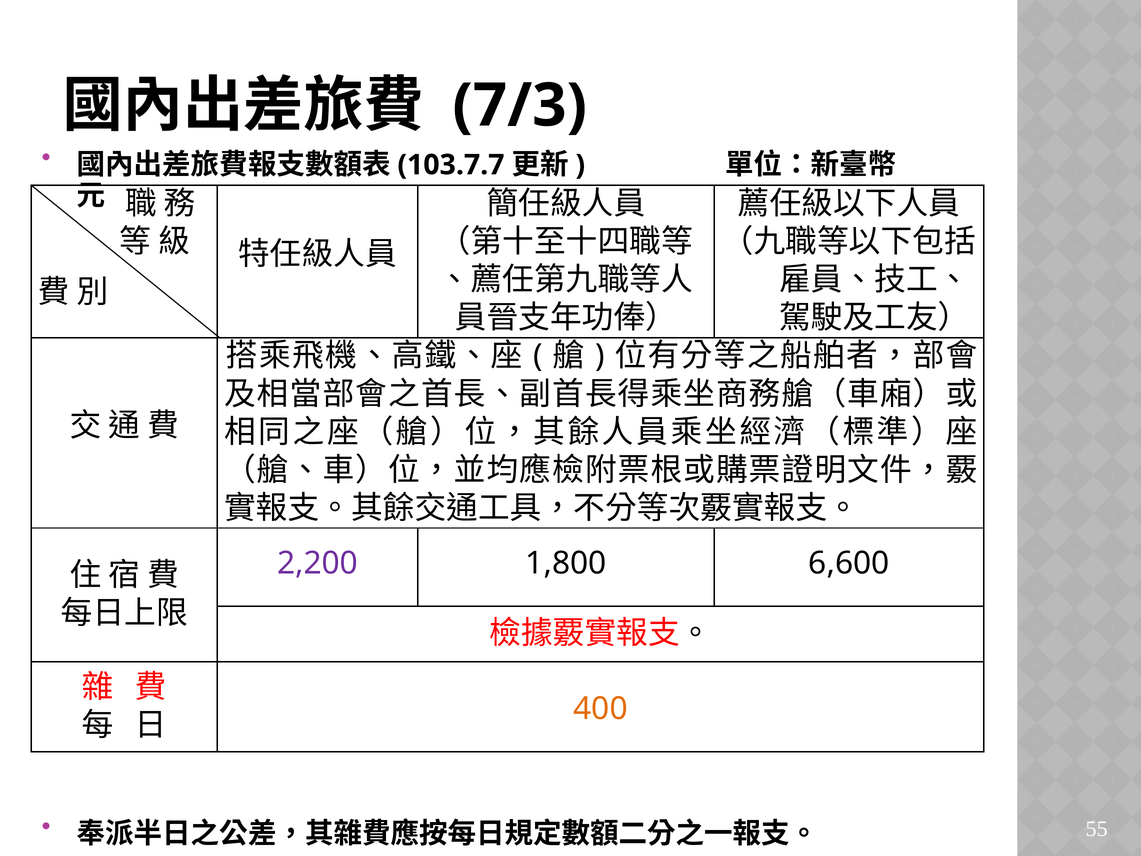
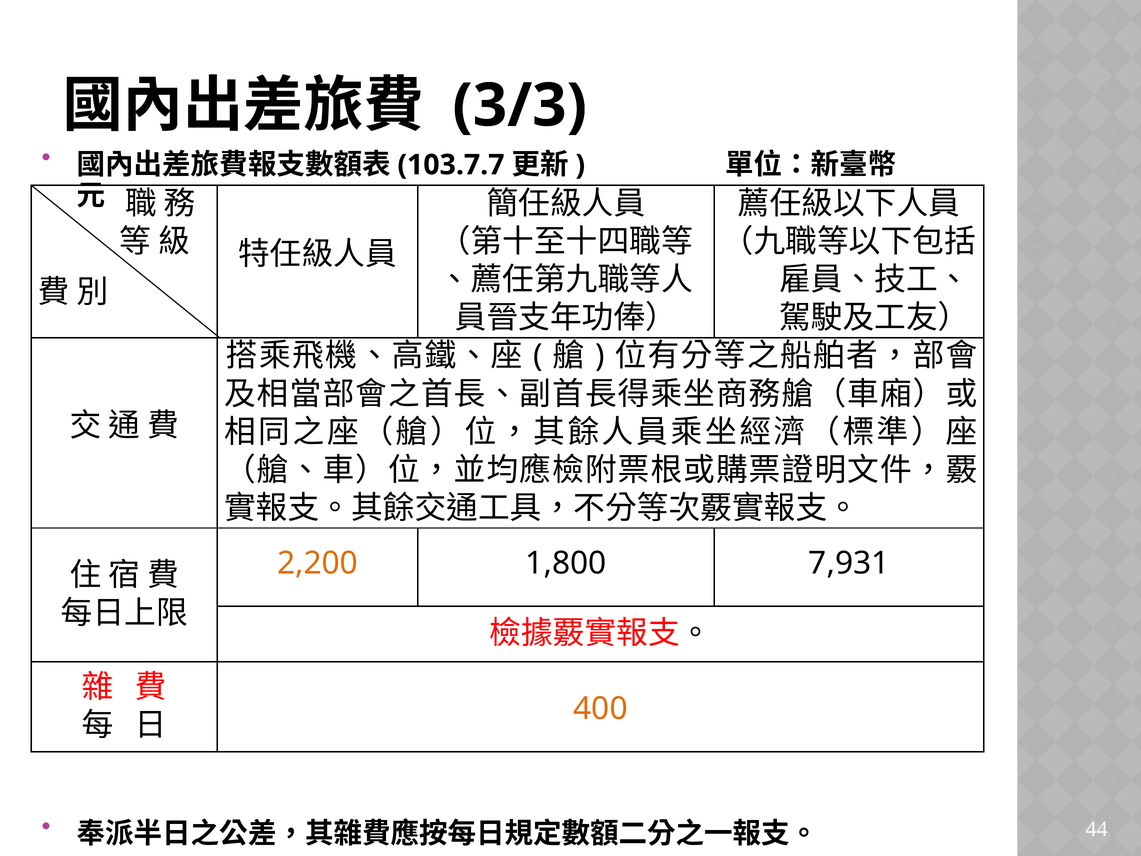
7/3: 7/3 -> 3/3 (520, 106)
2,200 colour: purple -> orange (318, 563)
6,600: 6,600 -> 7,931 (849, 563)
55: 55 -> 44 (1097, 829)
